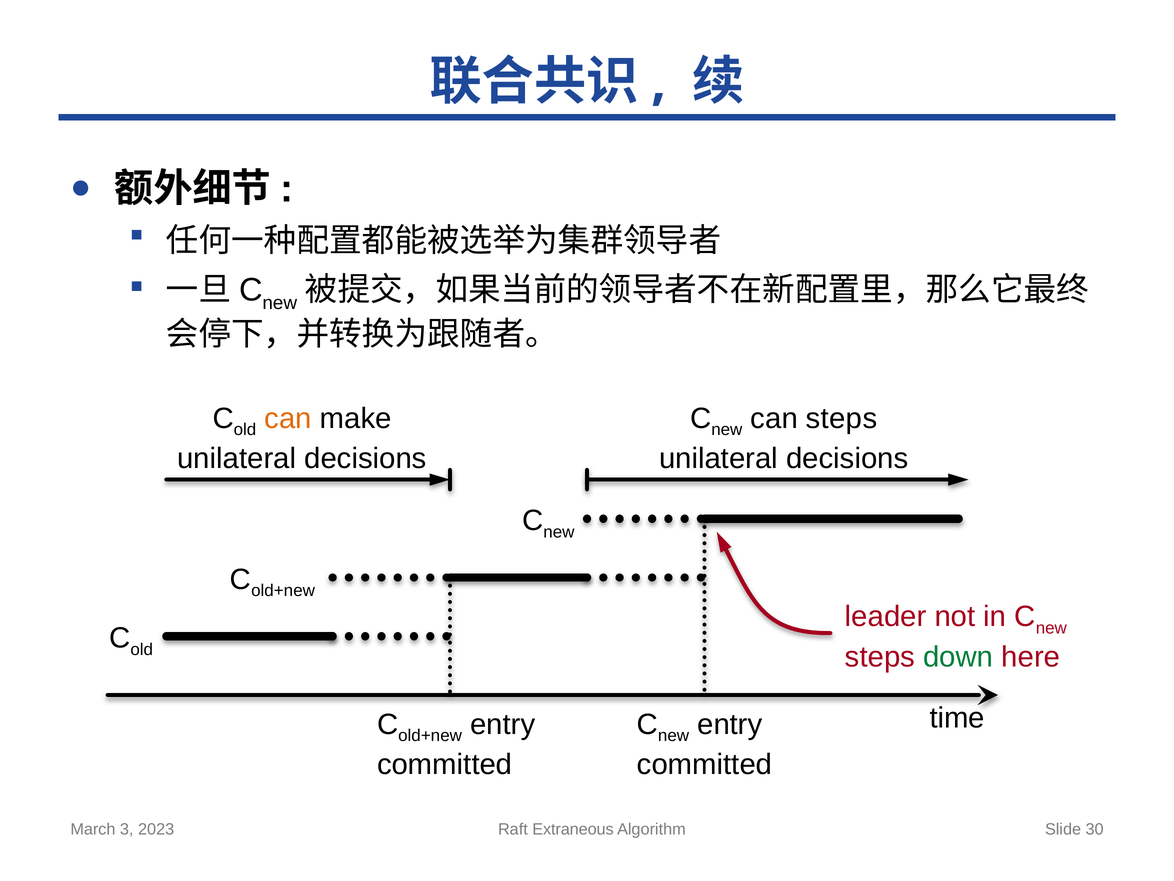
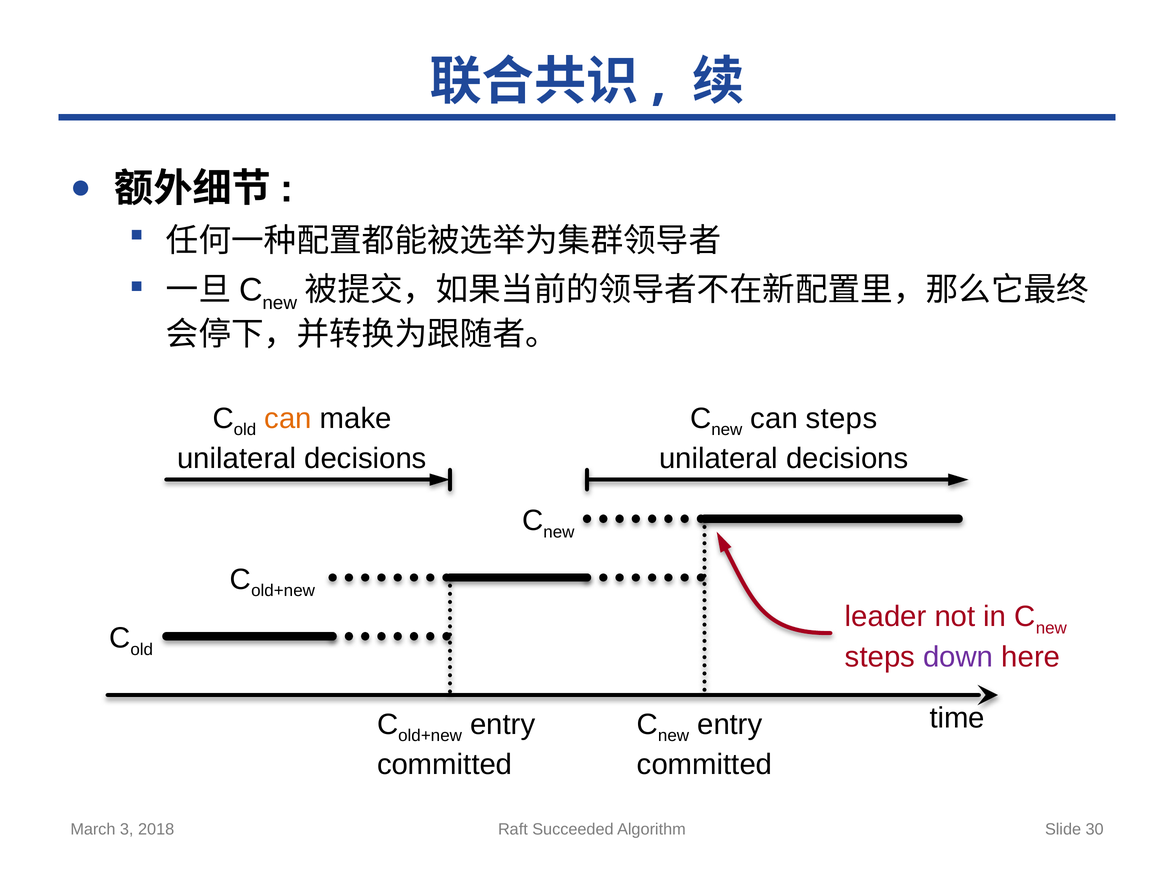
down colour: green -> purple (958, 656)
2023: 2023 -> 2018 (156, 829)
Extraneous: Extraneous -> Succeeded (573, 829)
